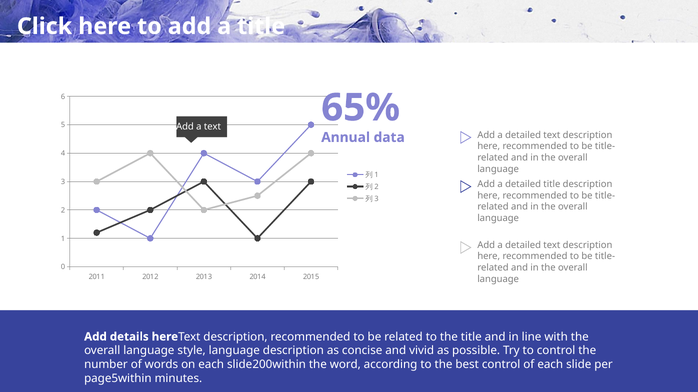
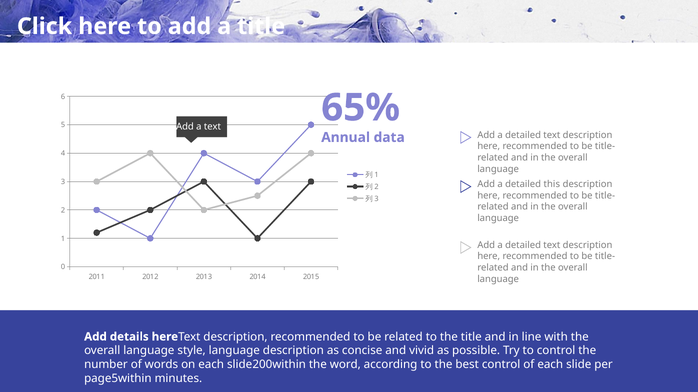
detailed title: title -> this (552, 184)
